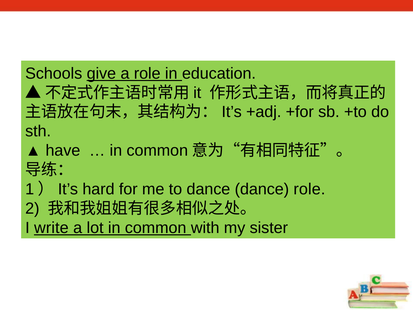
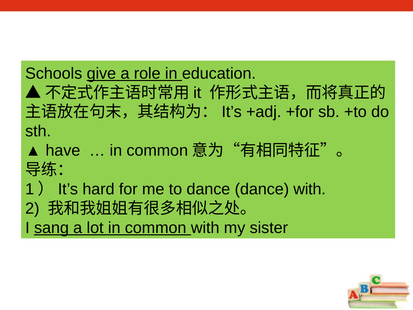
dance role: role -> with (310, 189)
write: write -> sang (51, 228)
